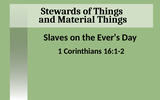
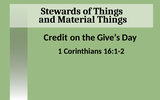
Slaves: Slaves -> Credit (56, 38)
Ever’s: Ever’s -> Give’s (109, 38)
